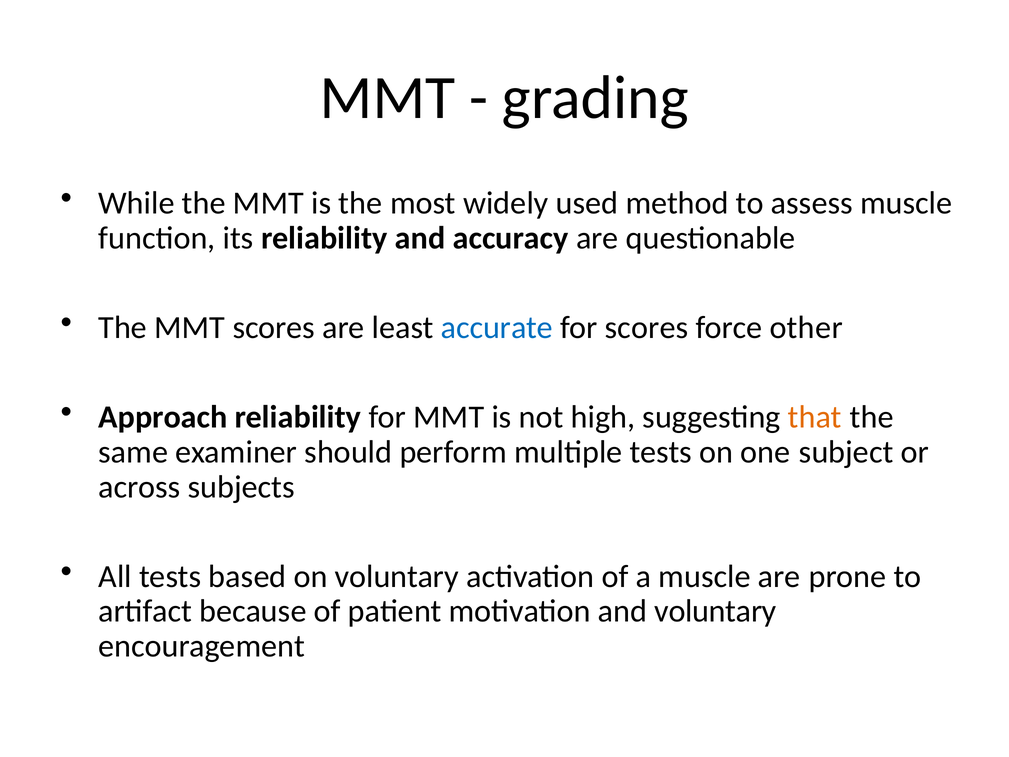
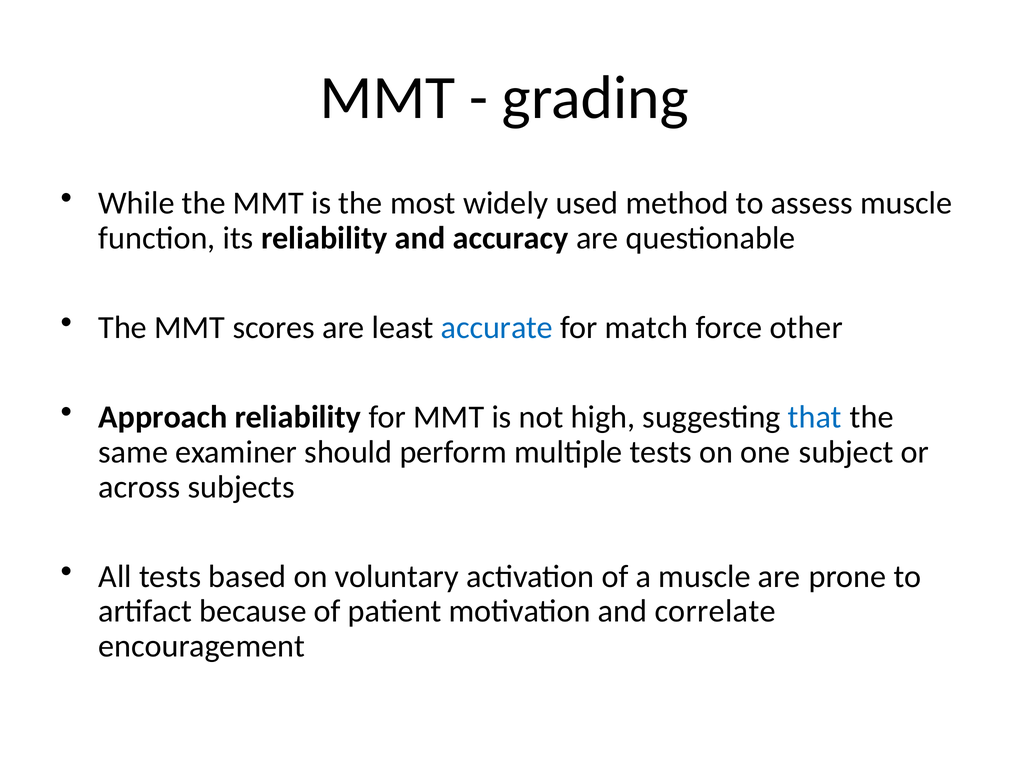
for scores: scores -> match (646, 328)
that colour: orange -> blue (815, 417)
and voluntary: voluntary -> correlate (715, 611)
